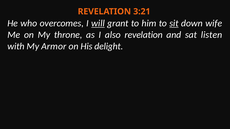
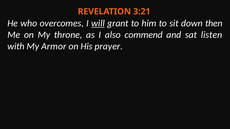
sit underline: present -> none (174, 23)
wife: wife -> then (214, 23)
also revelation: revelation -> commend (144, 35)
delight: delight -> prayer (109, 46)
